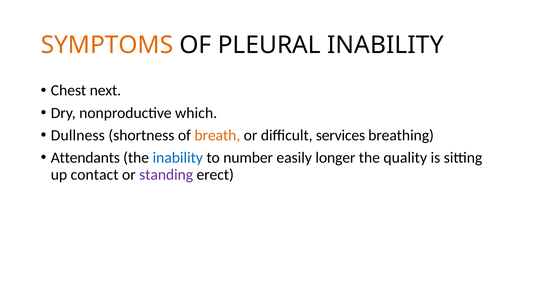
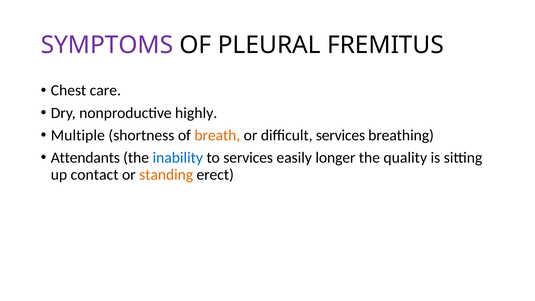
SYMPTOMS colour: orange -> purple (107, 45)
PLEURAL INABILITY: INABILITY -> FREMITUS (385, 45)
next: next -> care (105, 90)
which: which -> highly (196, 113)
Dullness: Dullness -> Multiple (78, 135)
to number: number -> services (248, 158)
standing colour: purple -> orange (166, 175)
